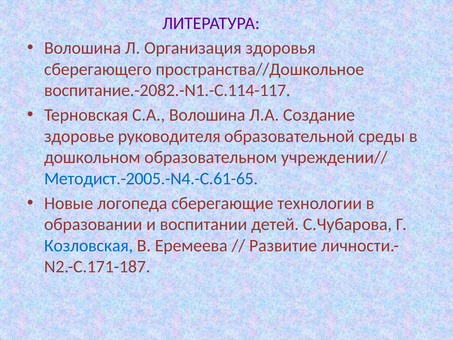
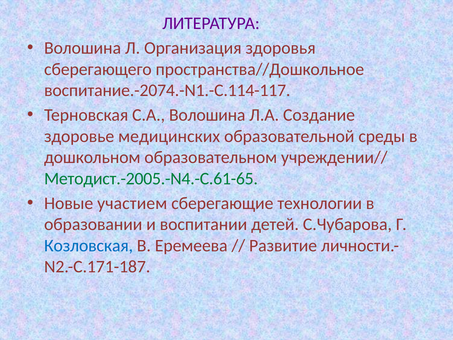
воспитание.-2082.-N1.-С.114-117: воспитание.-2082.-N1.-С.114-117 -> воспитание.-2074.-N1.-С.114-117 (167, 90)
руководителя: руководителя -> медицинских (169, 136)
Методист.-2005.-N4.-С.61-65 colour: blue -> green (151, 179)
логопеда: логопеда -> участием (132, 203)
